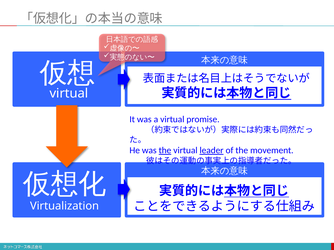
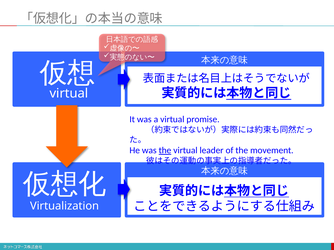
leader underline: present -> none (212, 151)
